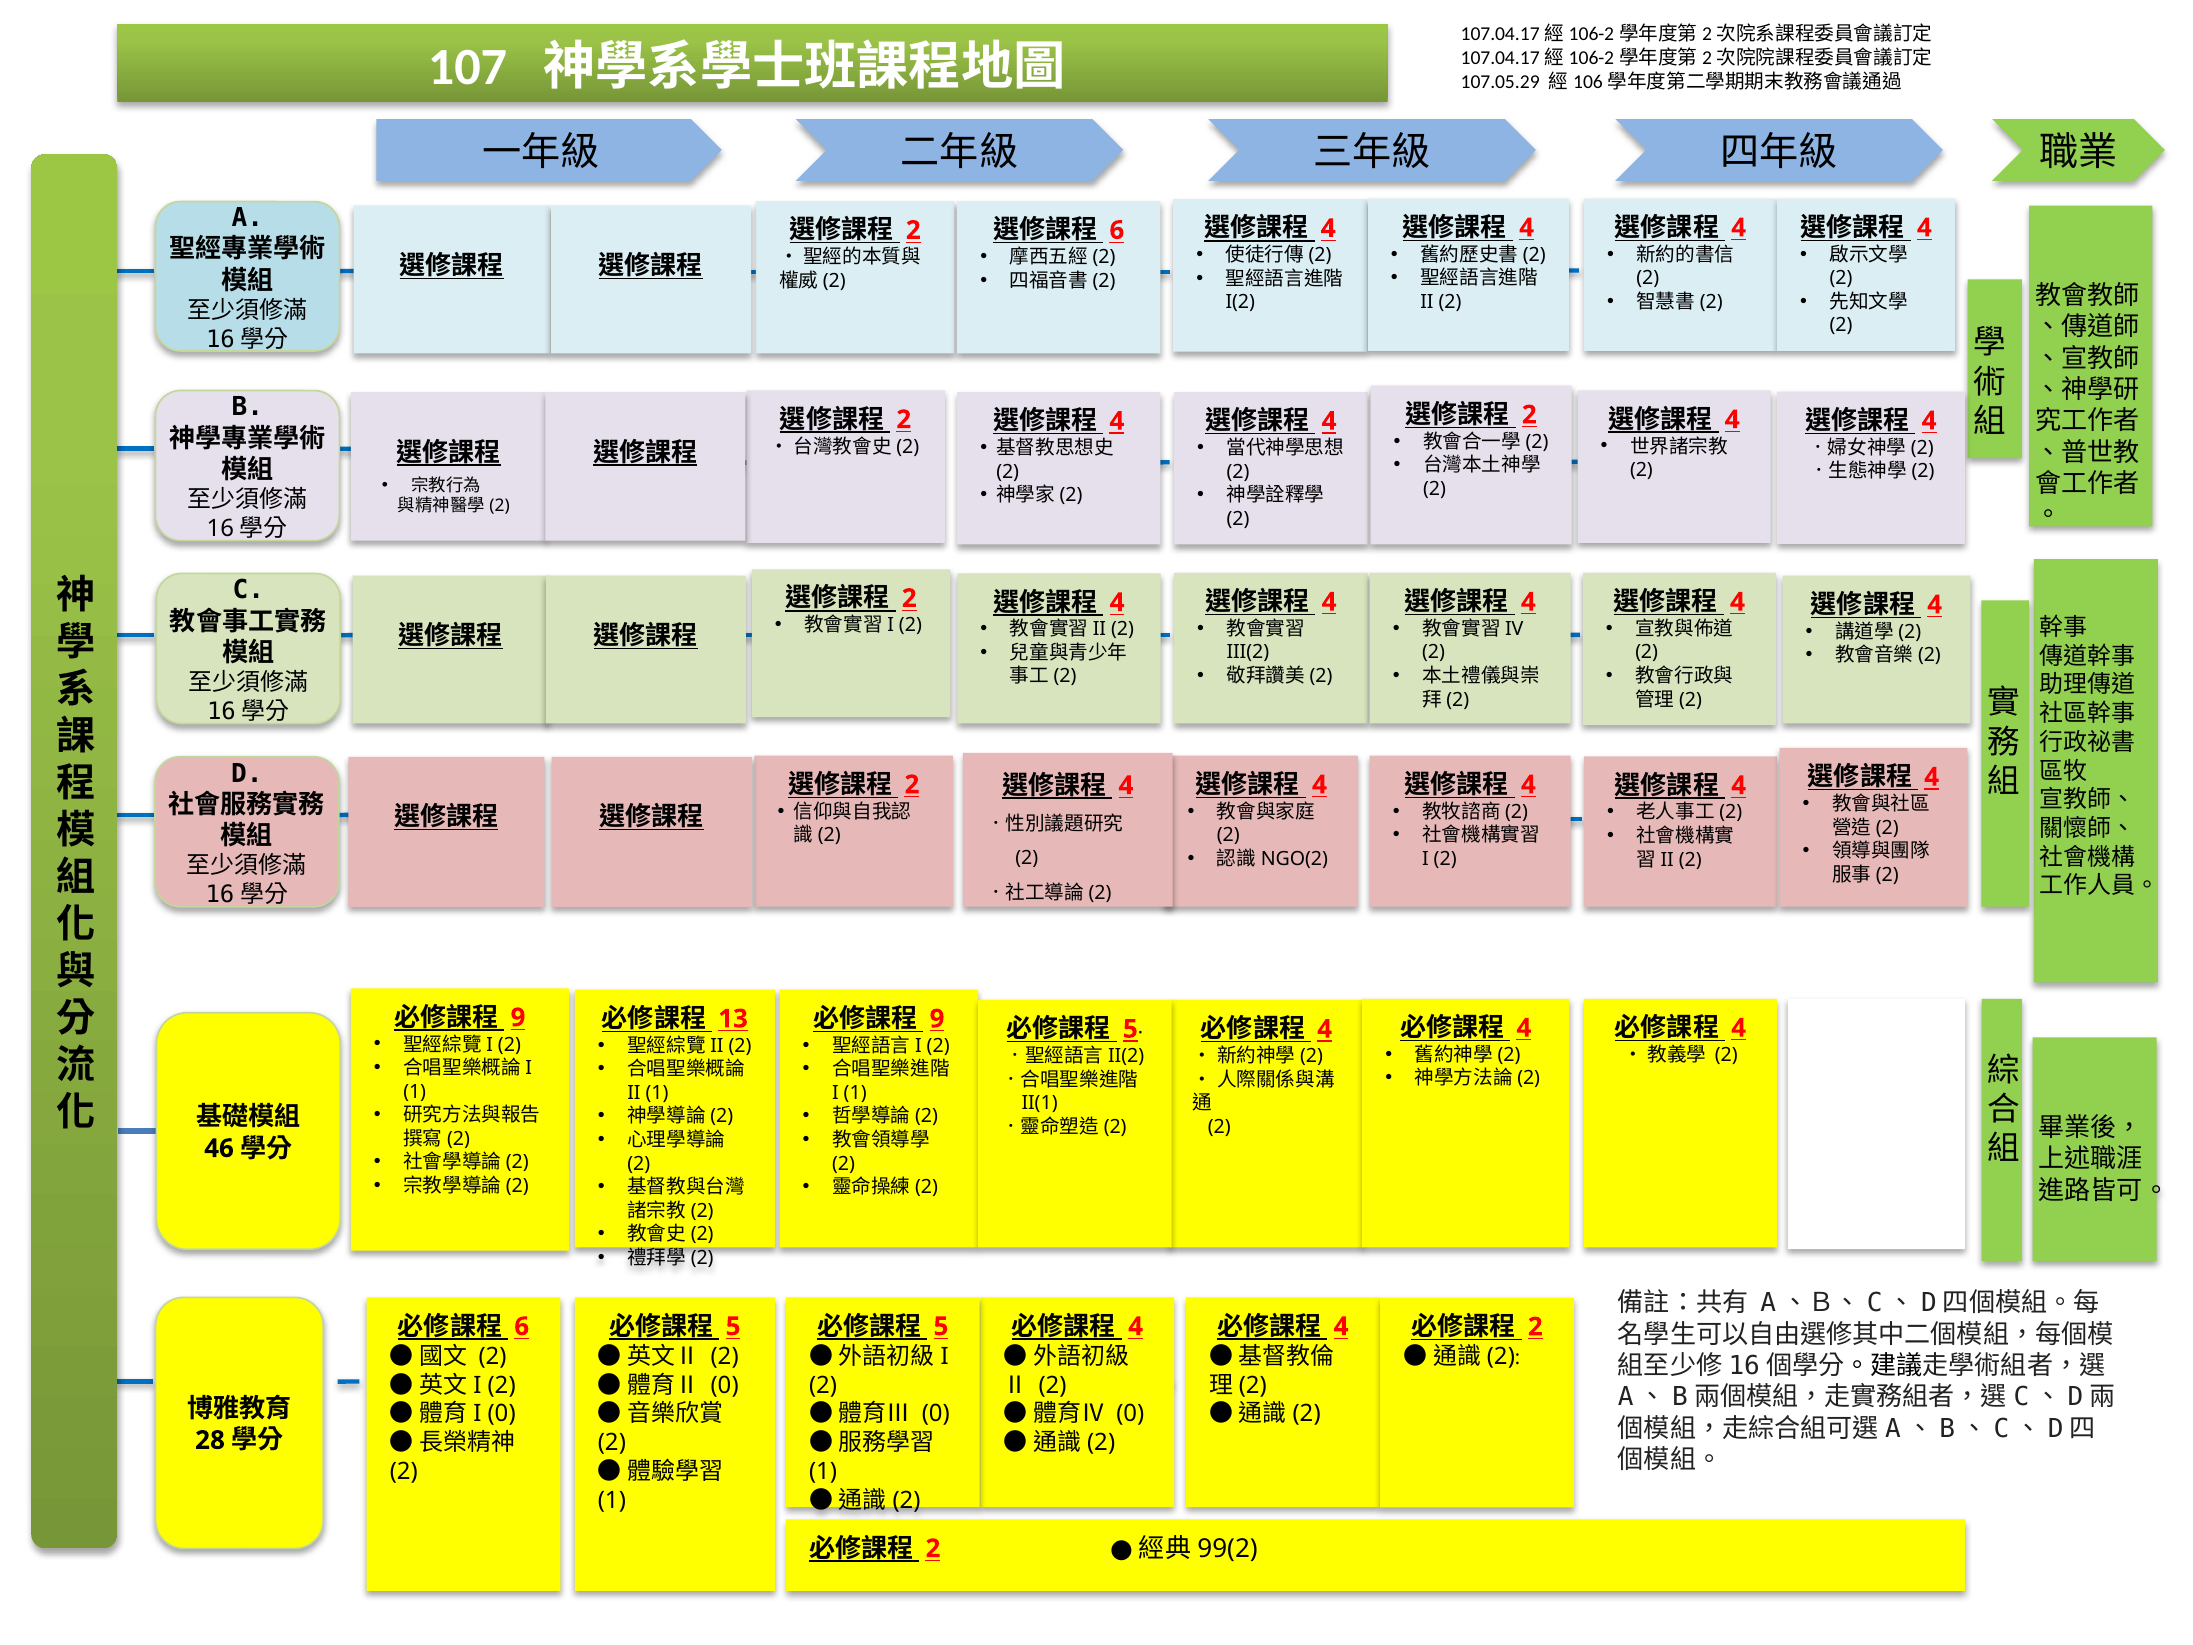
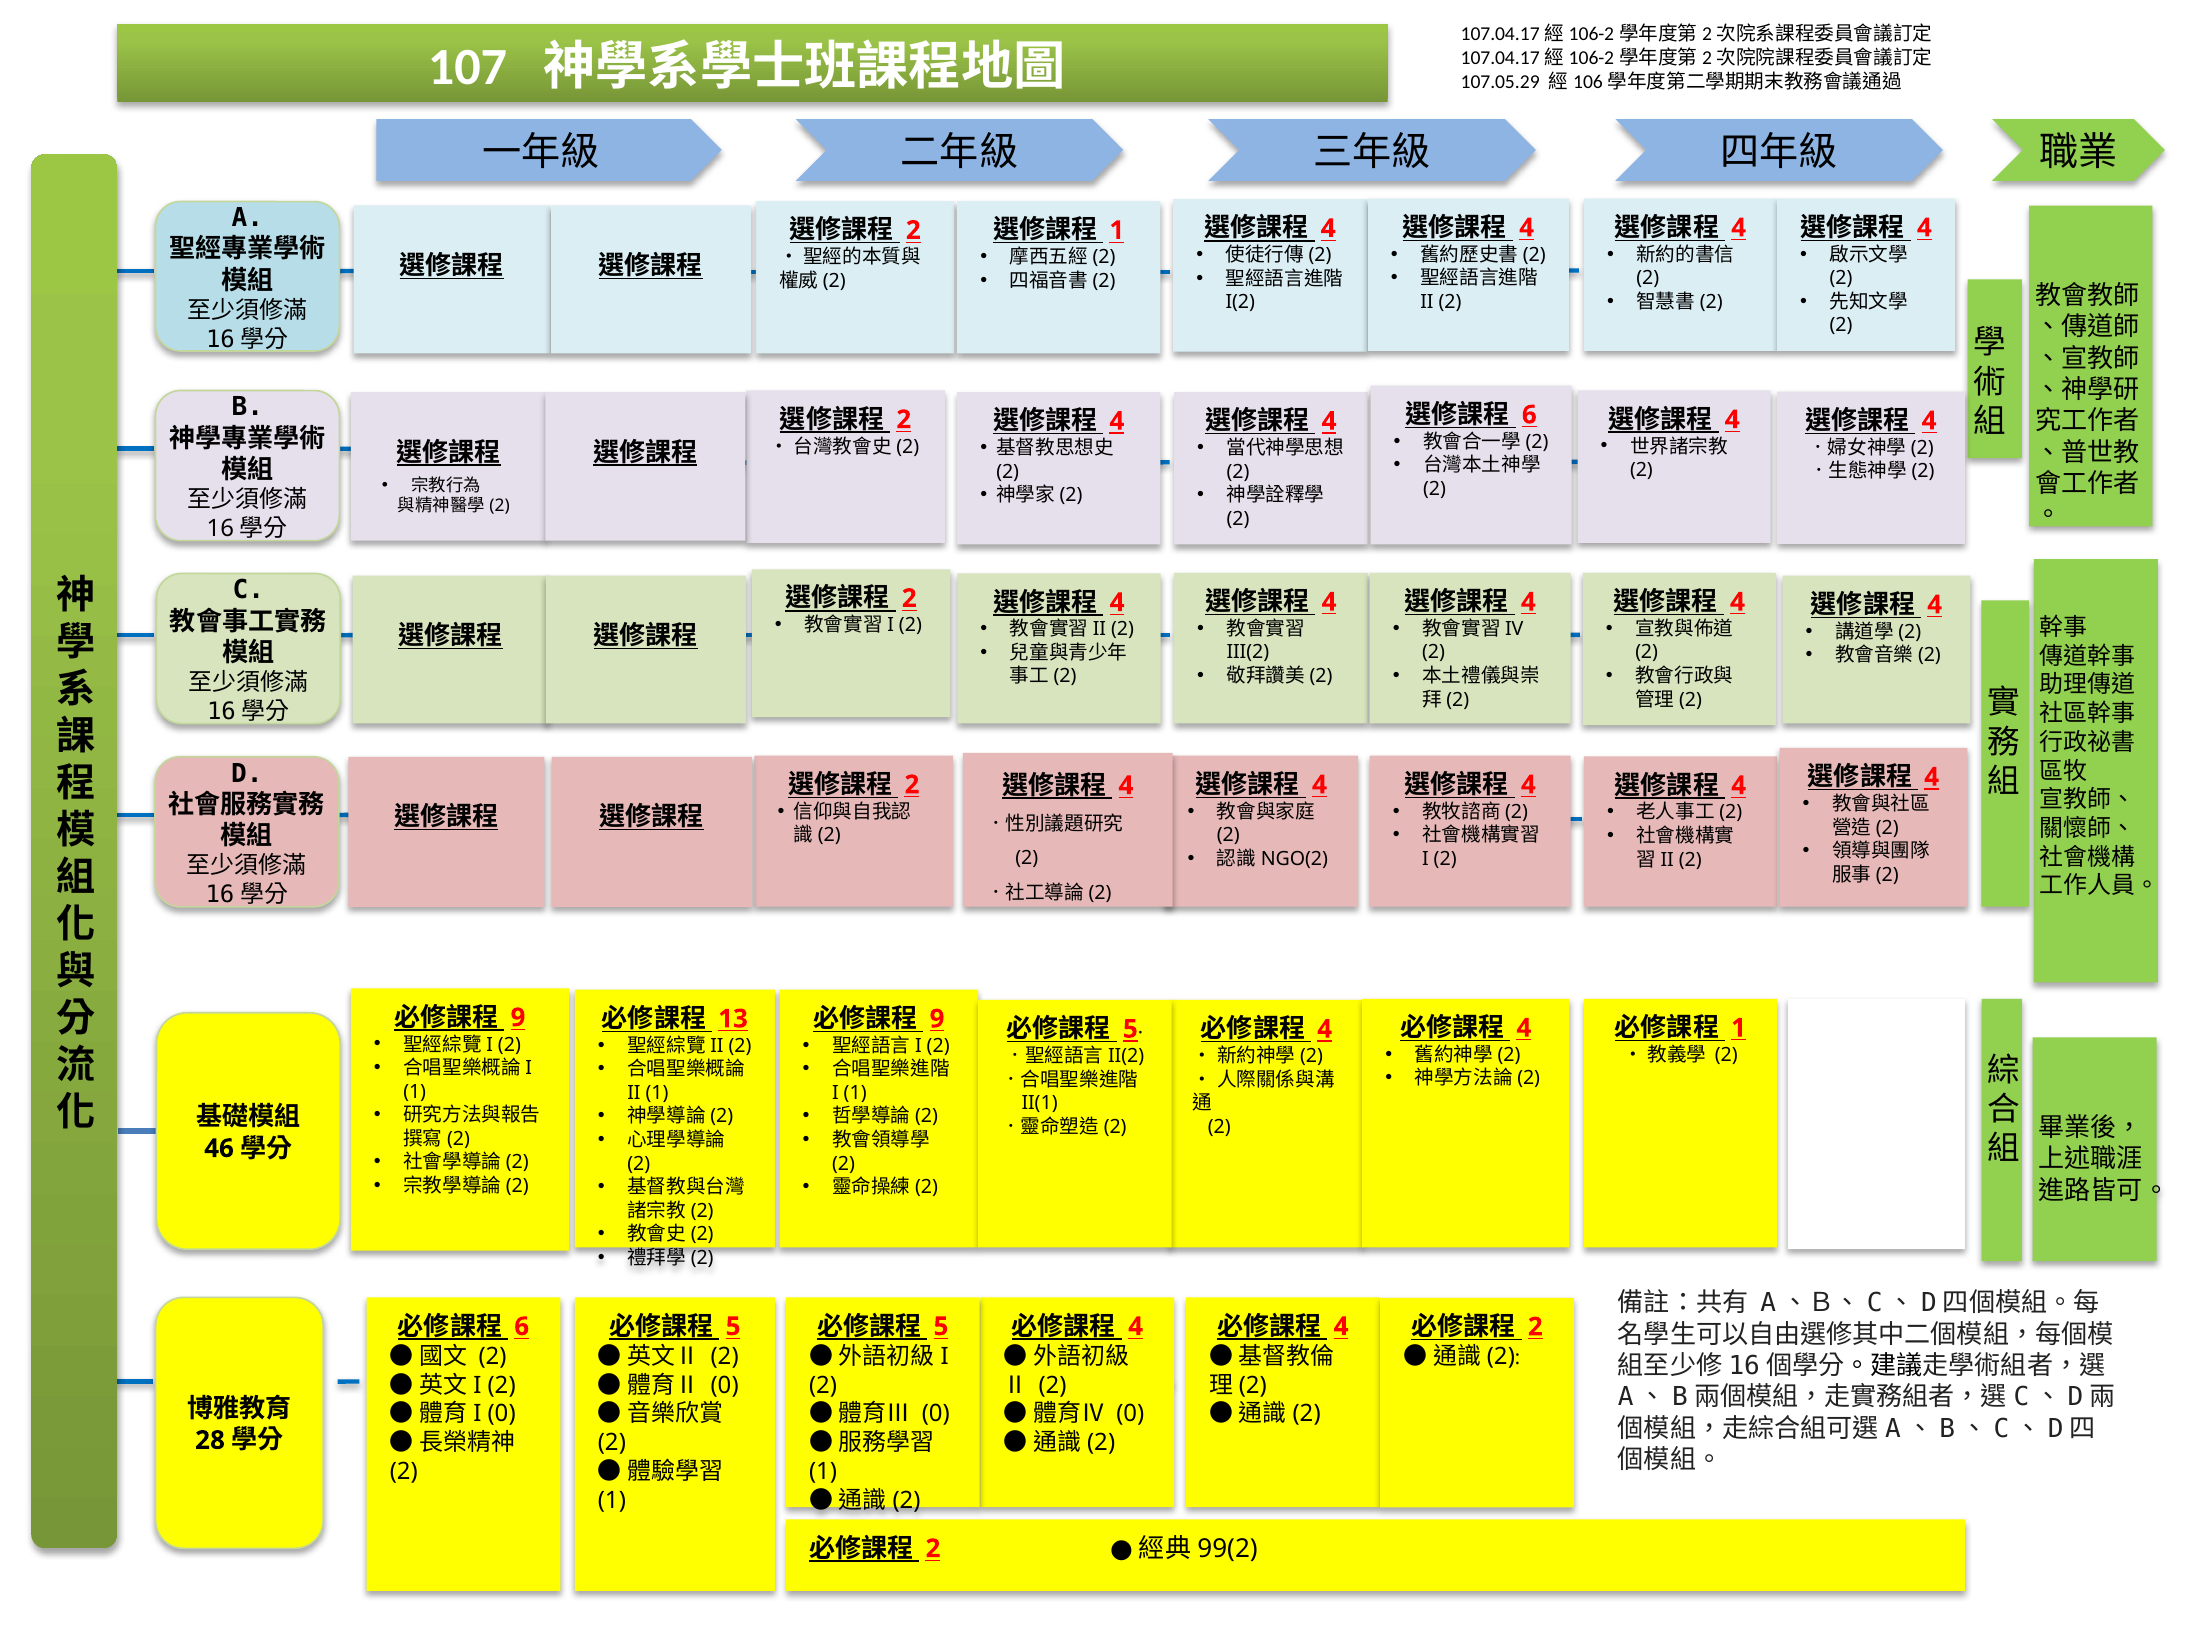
6: 6 -> 1 (1117, 230)
2: 2 -> 6 (1529, 415)
4: 4 -> 1 (1739, 1028)
